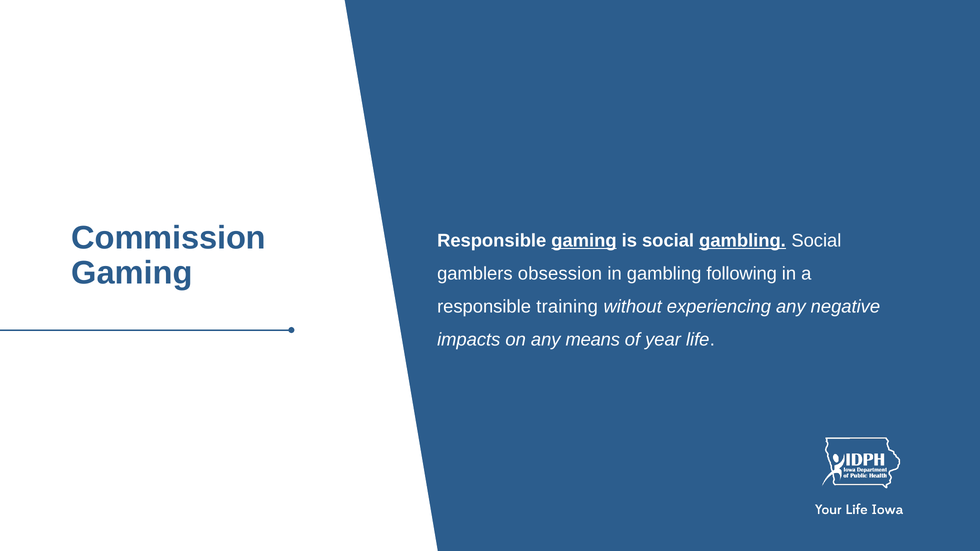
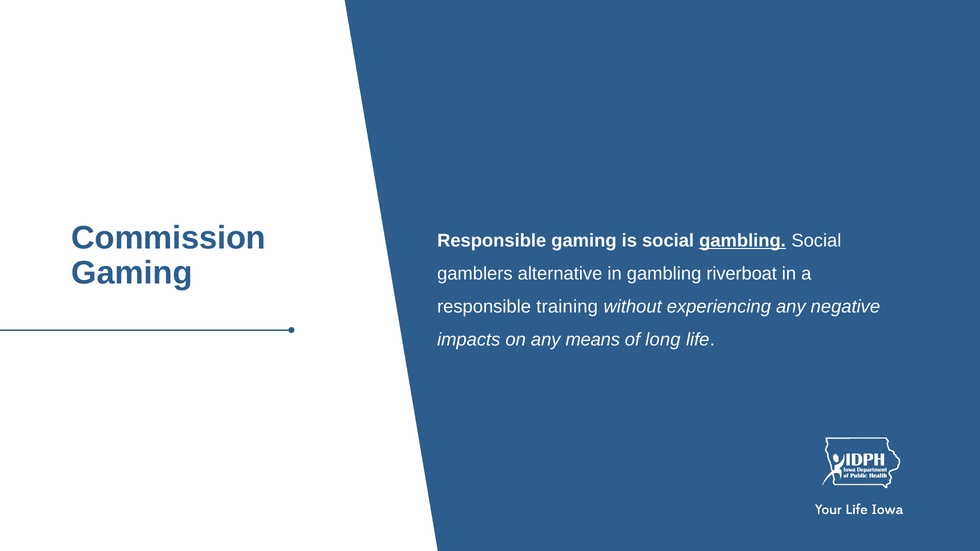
gaming underline: present -> none (584, 241)
obsession: obsession -> alternative (560, 274)
following: following -> riverboat (742, 274)
year: year -> long (663, 340)
